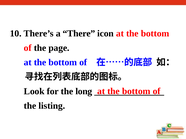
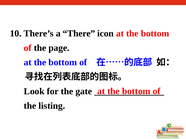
long: long -> gate (84, 92)
